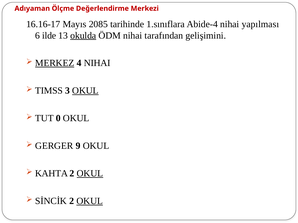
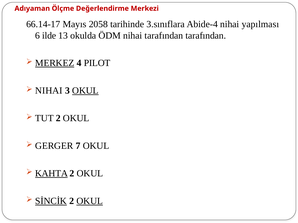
16.16-17: 16.16-17 -> 66.14-17 (43, 24)
2085: 2085 -> 2058 (98, 24)
1.sınıflara: 1.sınıflara -> 3.sınıflara (166, 24)
okulda underline: present -> none (83, 36)
tarafından gelişimini: gelişimini -> tarafından (206, 36)
4 NIHAI: NIHAI -> PILOT (97, 63)
TIMSS: TIMSS -> NIHAI (49, 91)
TUT 0: 0 -> 2 (58, 118)
9: 9 -> 7 (78, 146)
KAHTA underline: none -> present (51, 174)
OKUL underline: present -> none (90, 174)
SİNCİK underline: none -> present (51, 201)
